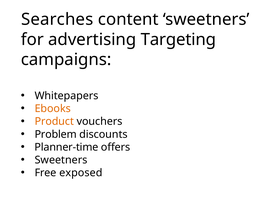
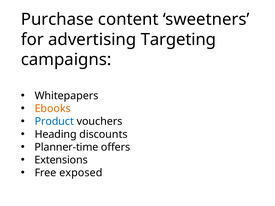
Searches: Searches -> Purchase (57, 19)
Product colour: orange -> blue (54, 122)
Problem: Problem -> Heading (56, 134)
Sweetners: Sweetners -> Extensions (61, 160)
